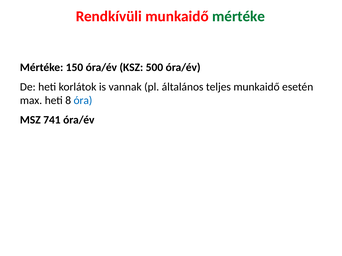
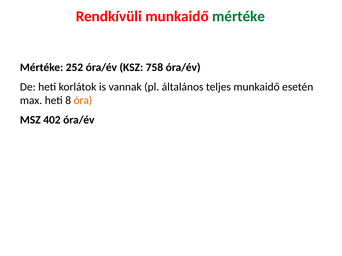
150: 150 -> 252 (74, 68)
500: 500 -> 758 (154, 68)
óra colour: blue -> orange (83, 101)
741: 741 -> 402 (52, 120)
